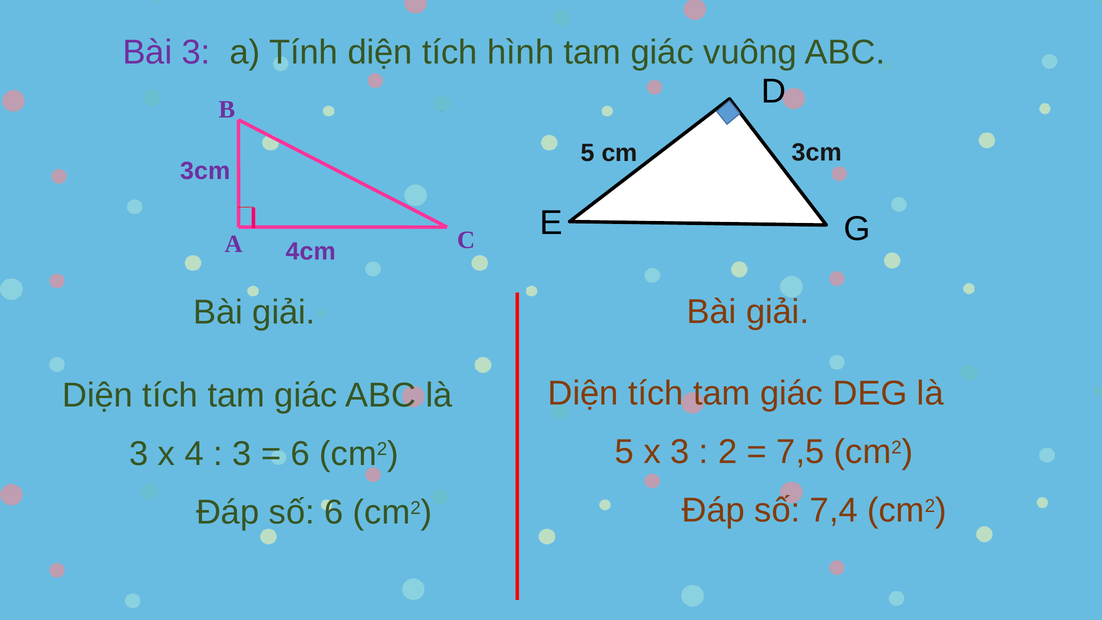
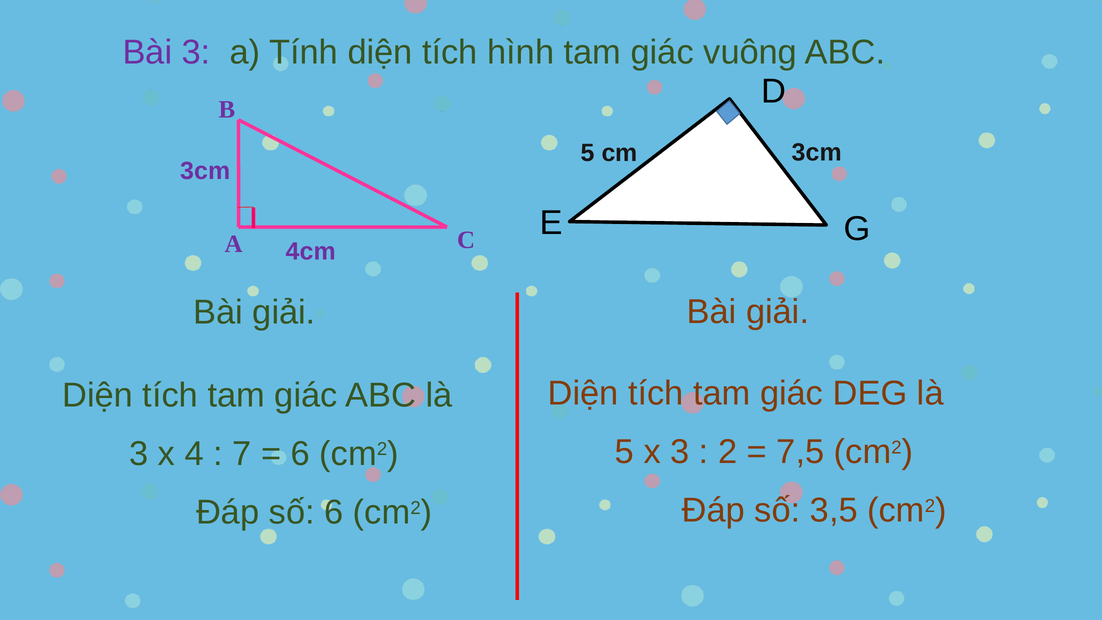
3: 3 -> 7 (242, 454)
7,4: 7,4 -> 3,5 (834, 510)
